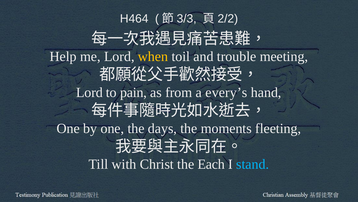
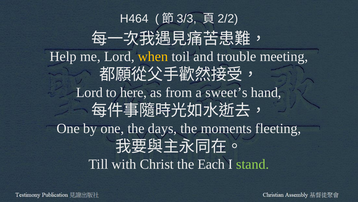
pain: pain -> here (134, 92)
every’s: every’s -> sweet’s (226, 92)
stand colour: light blue -> light green (253, 164)
